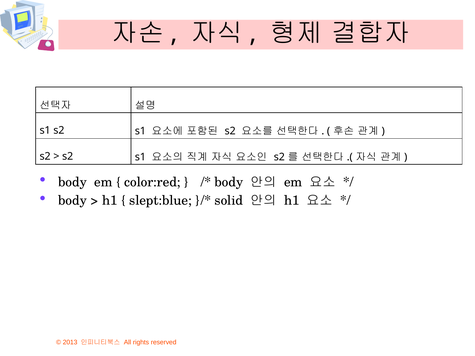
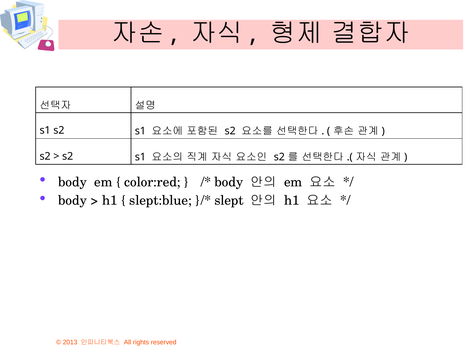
solid: solid -> slept (229, 201)
